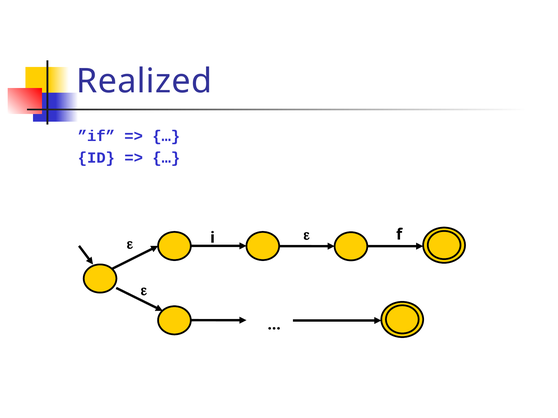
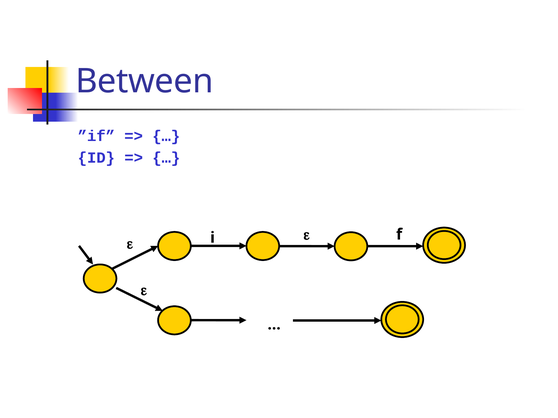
Realized: Realized -> Between (144, 81)
